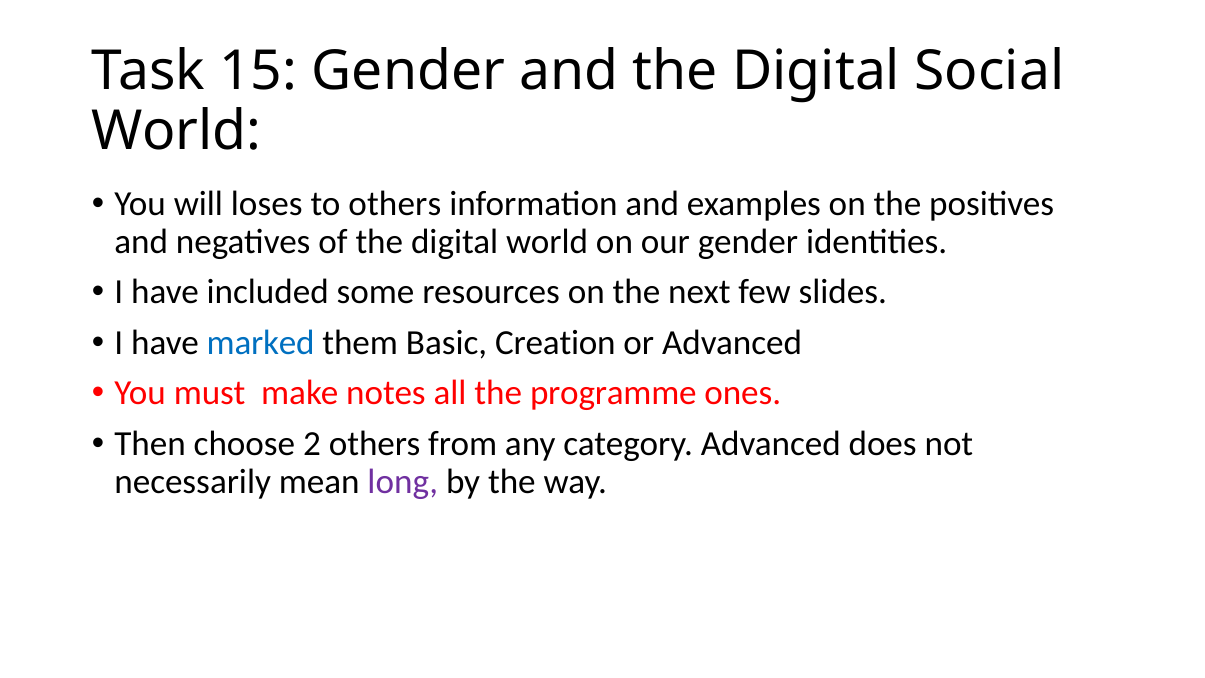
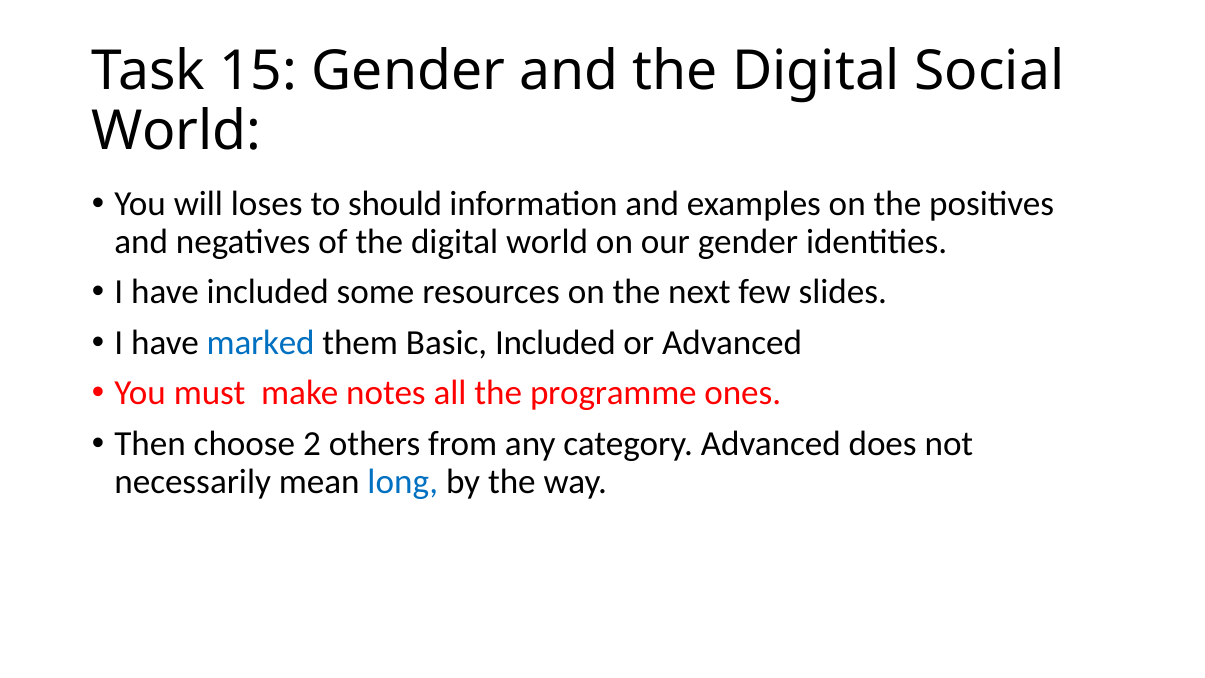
to others: others -> should (395, 204)
Basic Creation: Creation -> Included (555, 343)
long colour: purple -> blue (403, 482)
